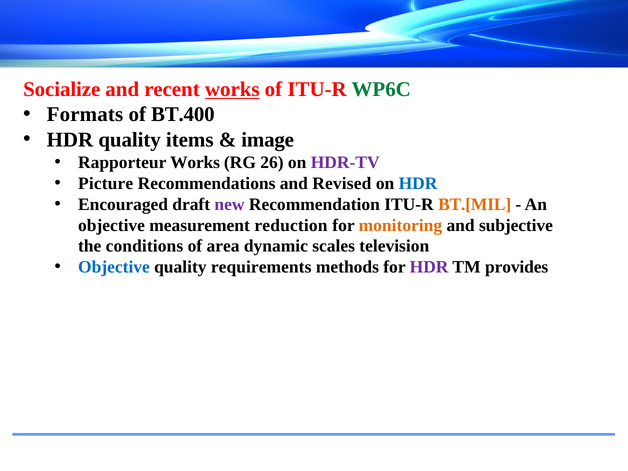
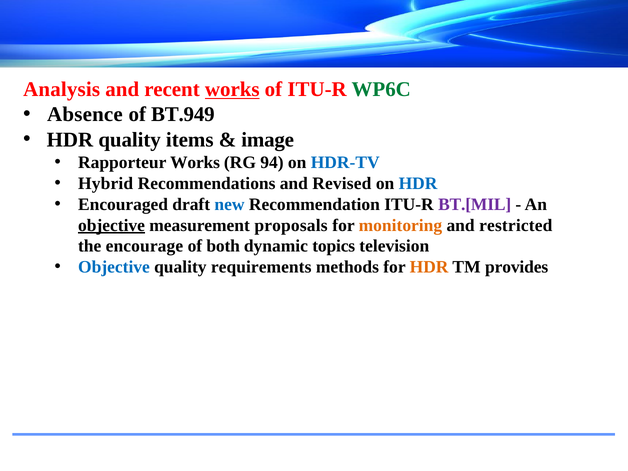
Socialize: Socialize -> Analysis (62, 89)
Formats: Formats -> Absence (85, 115)
BT.400: BT.400 -> BT.949 (183, 115)
26: 26 -> 94 (272, 162)
HDR-TV colour: purple -> blue (345, 162)
Picture: Picture -> Hybrid (106, 183)
new colour: purple -> blue (229, 204)
BT.[MIL colour: orange -> purple (475, 204)
objective underline: none -> present (112, 225)
reduction: reduction -> proposals (291, 225)
subjective: subjective -> restricted (516, 225)
conditions: conditions -> encourage (144, 246)
area: area -> both (223, 246)
scales: scales -> topics (334, 246)
HDR colour: purple -> orange (429, 267)
